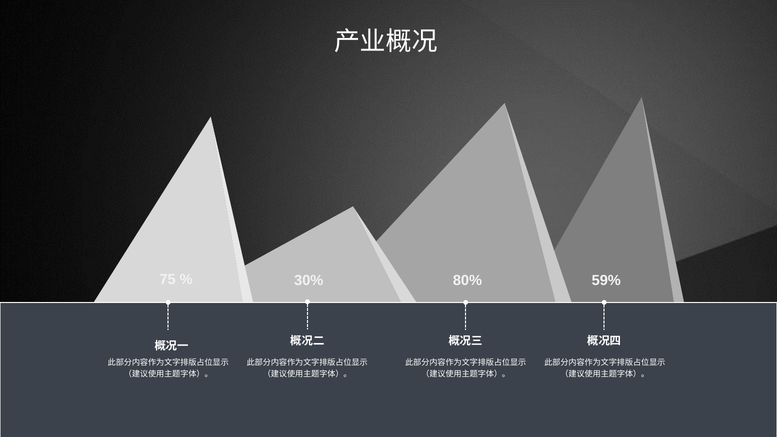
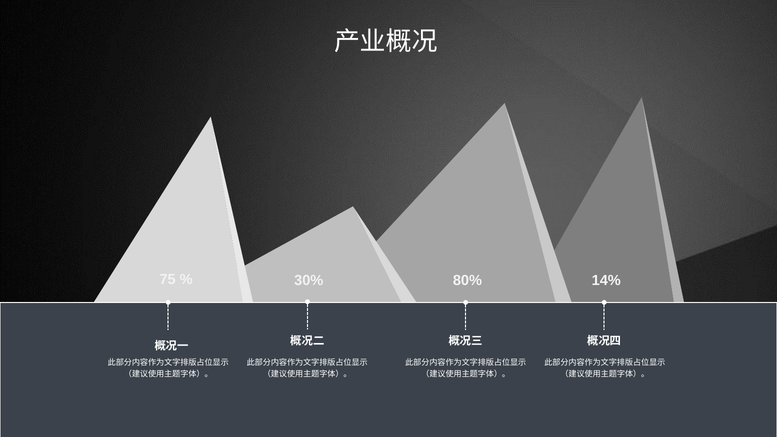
59%: 59% -> 14% (606, 280)
